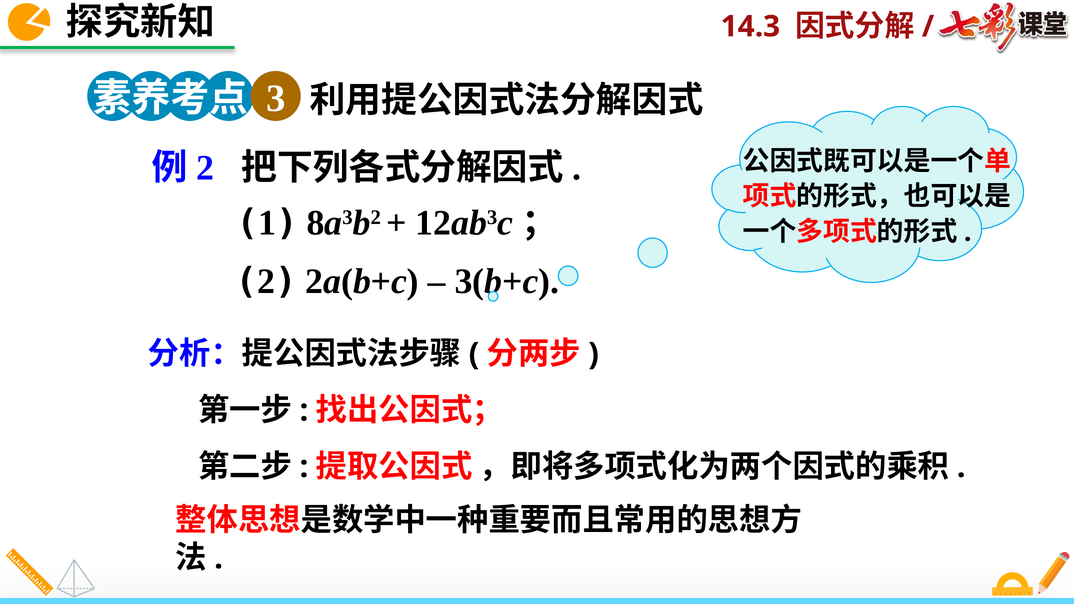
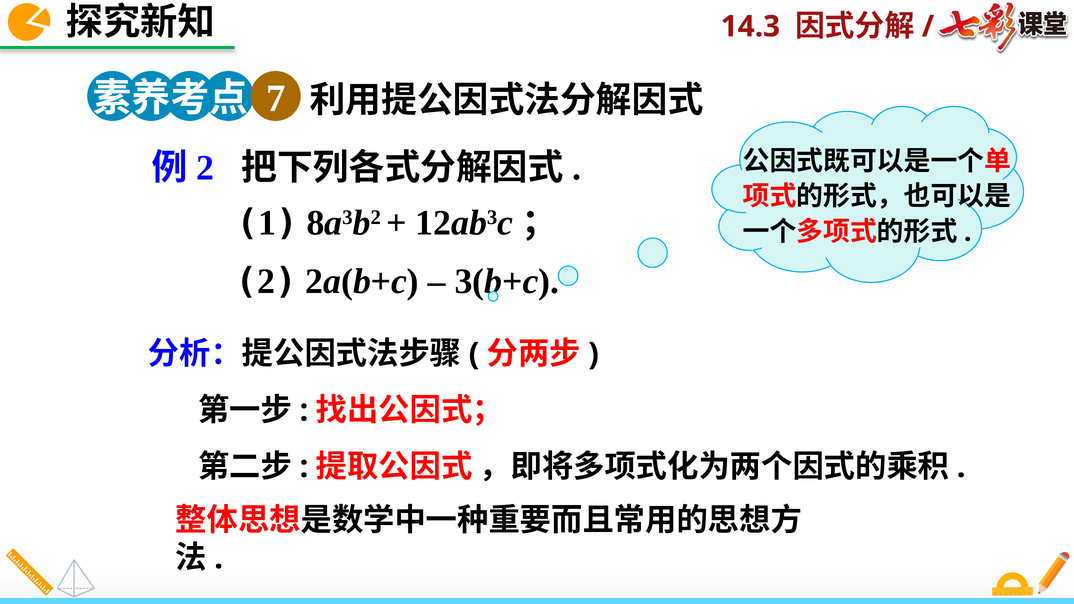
3: 3 -> 7 (276, 98)
